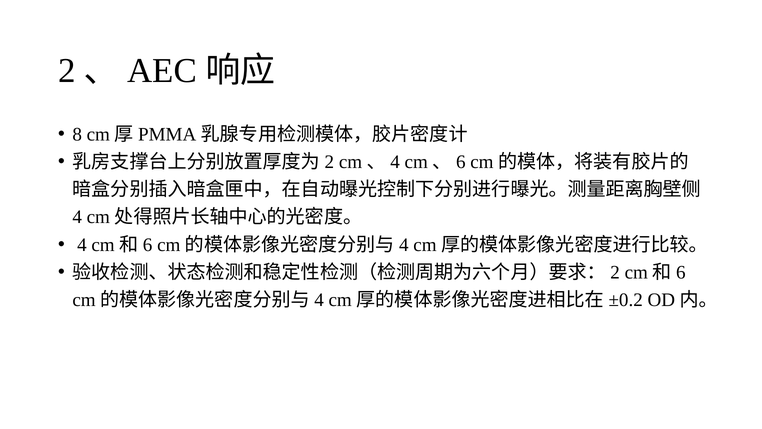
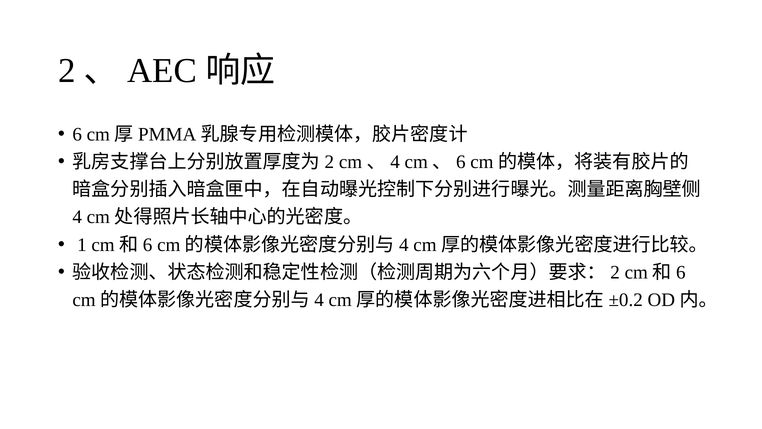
8: 8 -> 6 (77, 134)
4: 4 -> 1 (82, 245)
